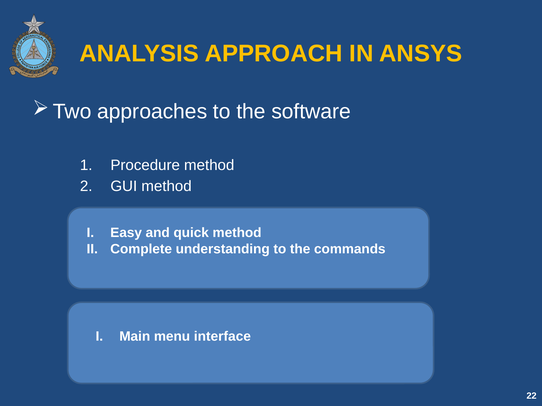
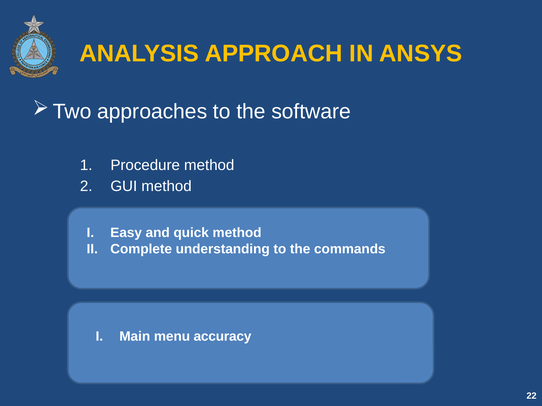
interface: interface -> accuracy (222, 337)
